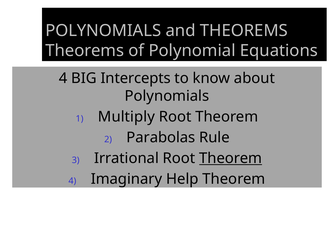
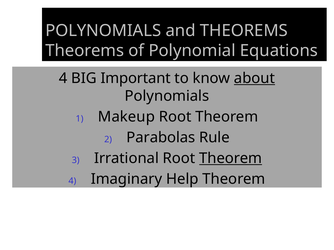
Intercepts: Intercepts -> Important (136, 78)
about underline: none -> present (254, 78)
Multiply: Multiply -> Makeup (126, 117)
